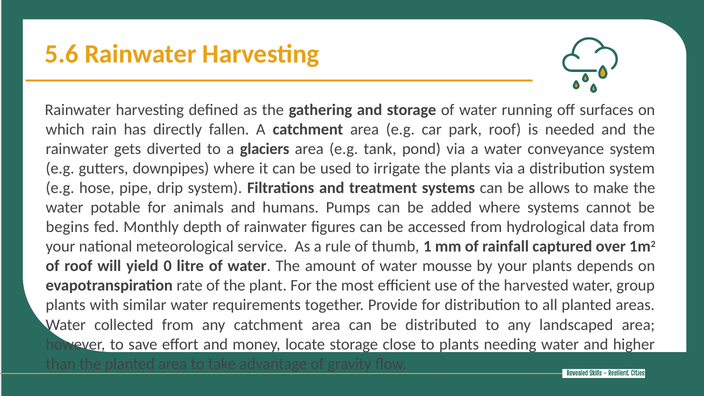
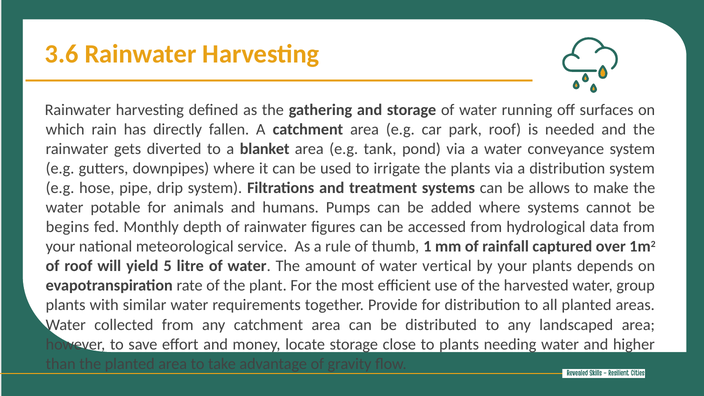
5.6: 5.6 -> 3.6 (62, 54)
glaciers: glaciers -> blanket (265, 149)
0: 0 -> 5 (168, 266)
mousse: mousse -> vertical (447, 266)
